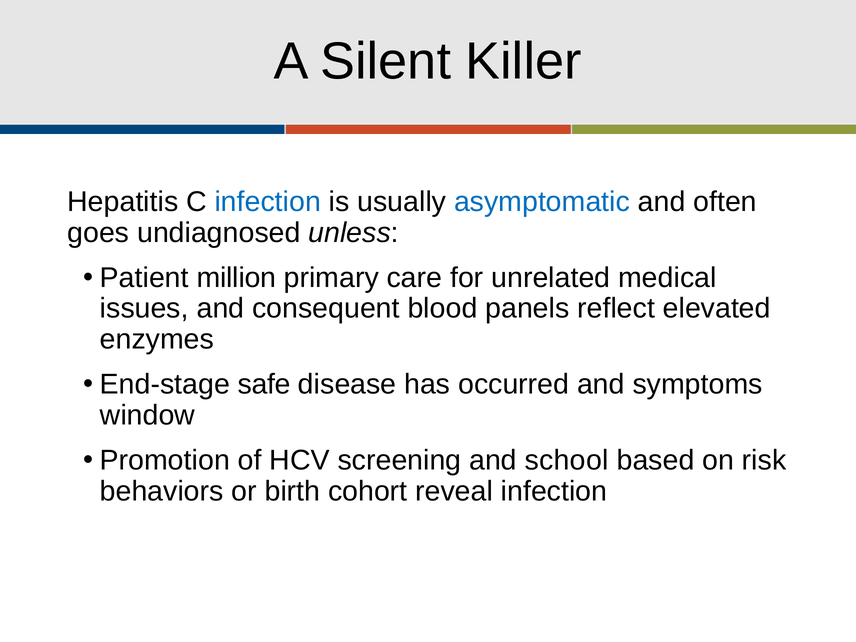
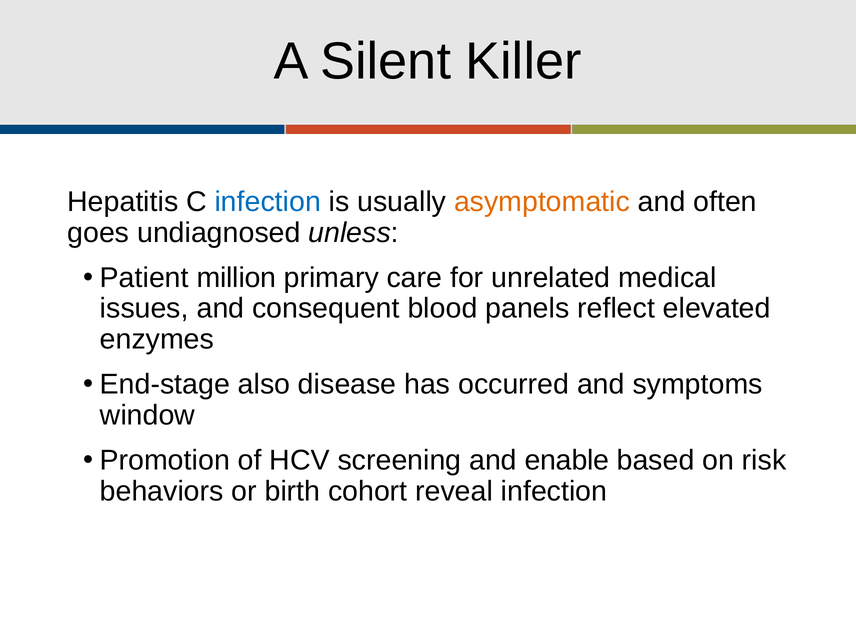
asymptomatic colour: blue -> orange (542, 202)
safe: safe -> also (264, 384)
school: school -> enable (567, 460)
